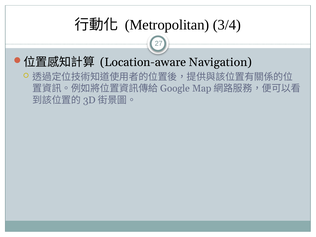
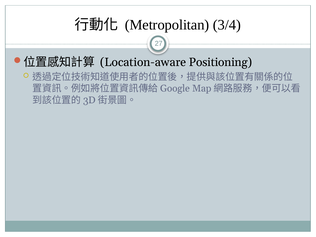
Navigation: Navigation -> Positioning (220, 62)
